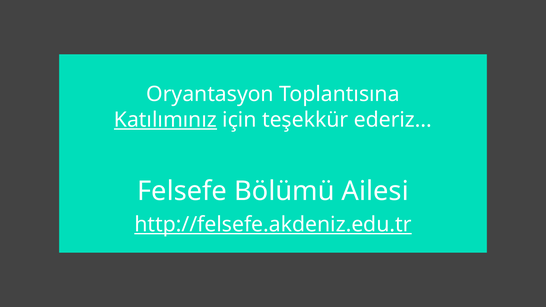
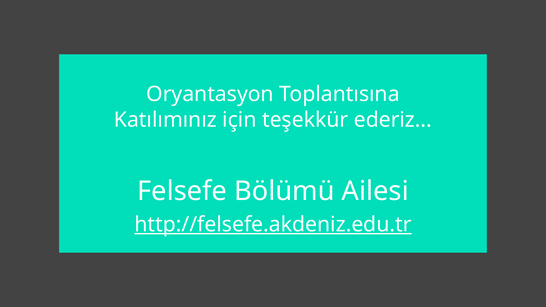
Katılımınız underline: present -> none (165, 120)
